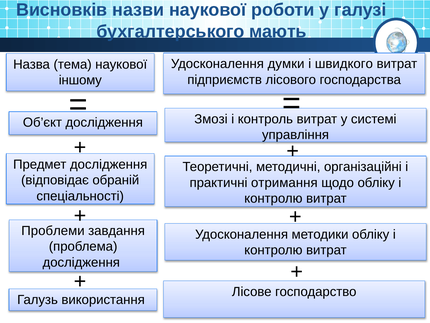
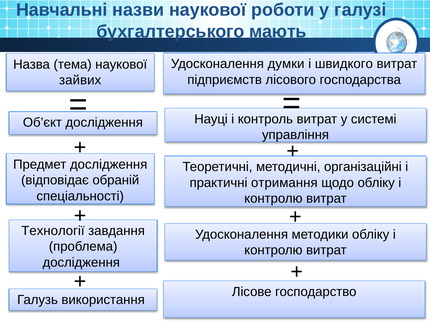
Висновків: Висновків -> Навчальні (62, 10)
іншому: іншому -> зайвих (80, 80)
Змозі: Змозі -> Науці (211, 119)
Проблеми: Проблеми -> Технології (53, 231)
